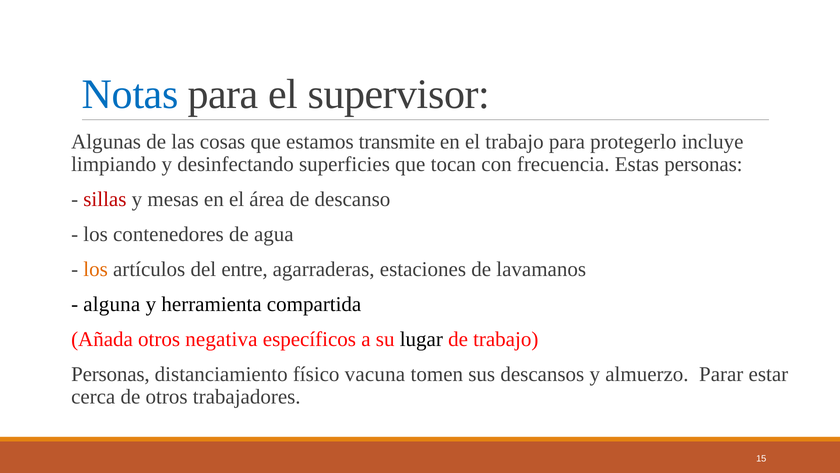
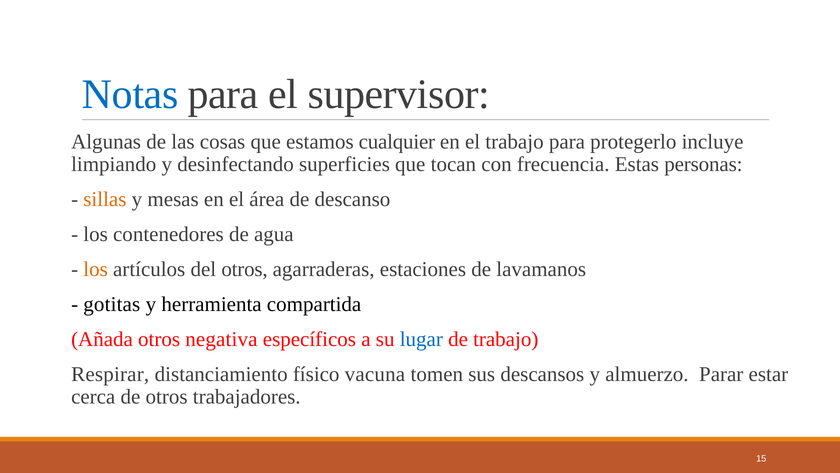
transmite: transmite -> cualquier (397, 142)
sillas colour: red -> orange (105, 199)
del entre: entre -> otros (245, 269)
alguna: alguna -> gotitas (112, 304)
lugar colour: black -> blue (421, 339)
Personas: Personas -> Respirar (110, 374)
